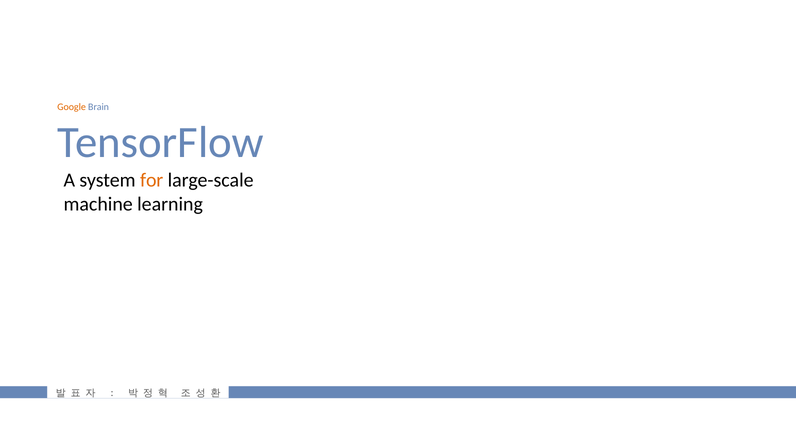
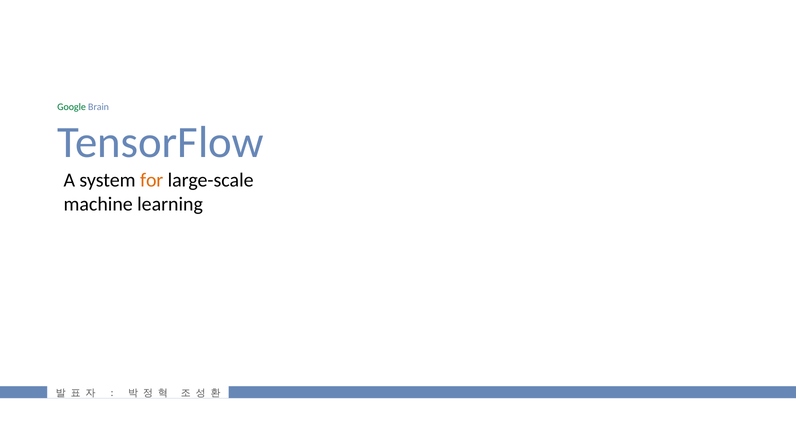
Google colour: orange -> green (72, 107)
